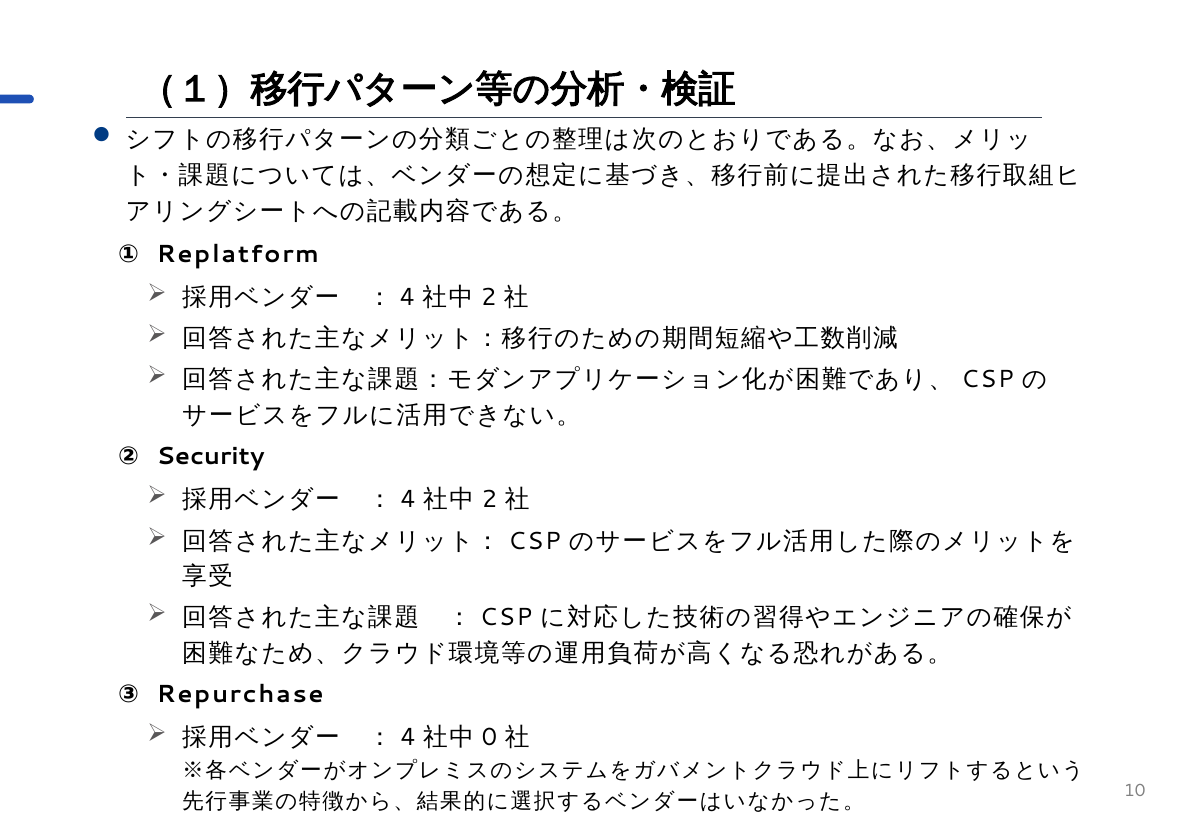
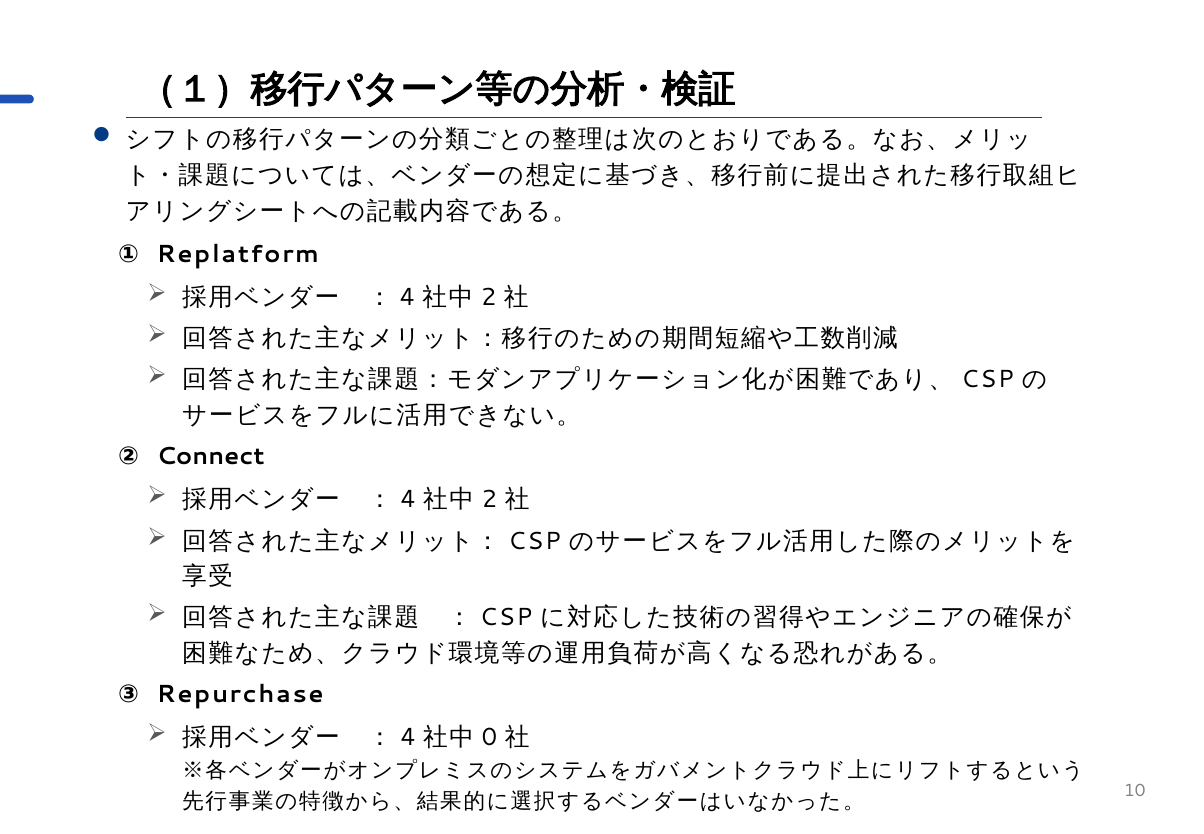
Security: Security -> Connect (211, 456)
